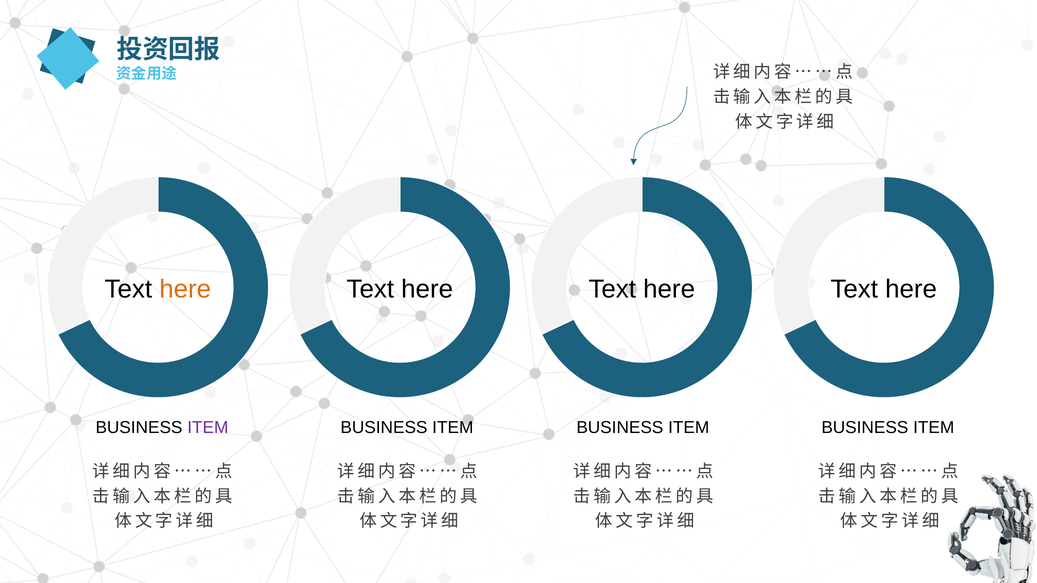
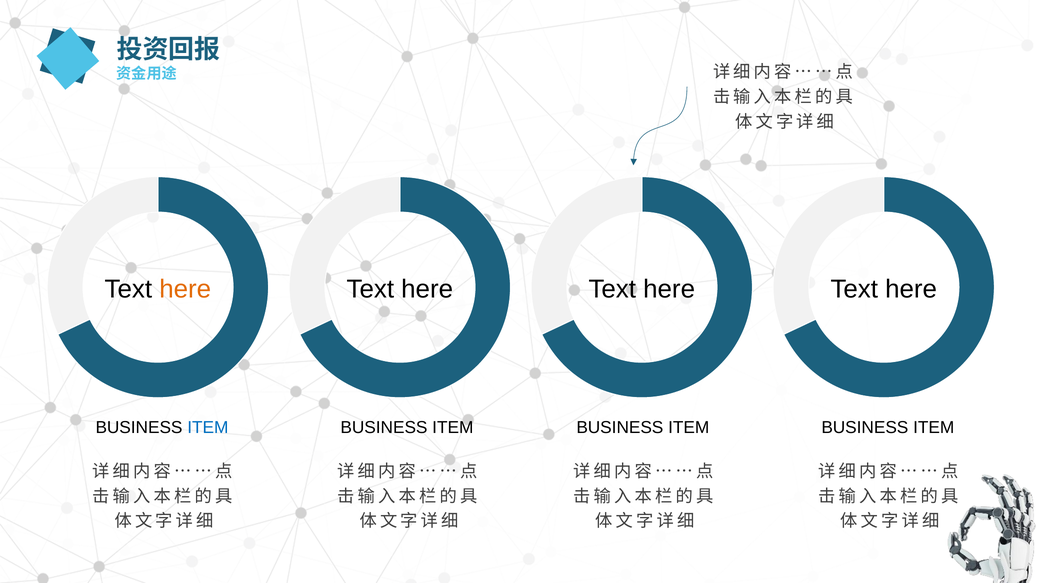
ITEM colour: purple -> blue (208, 428)
